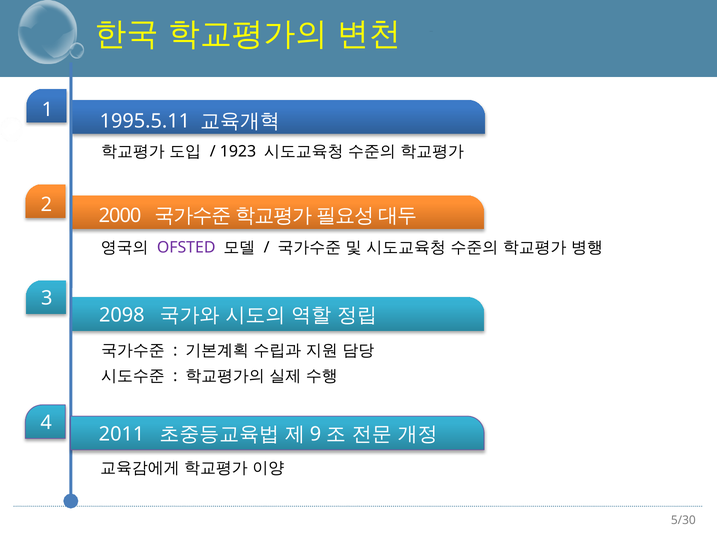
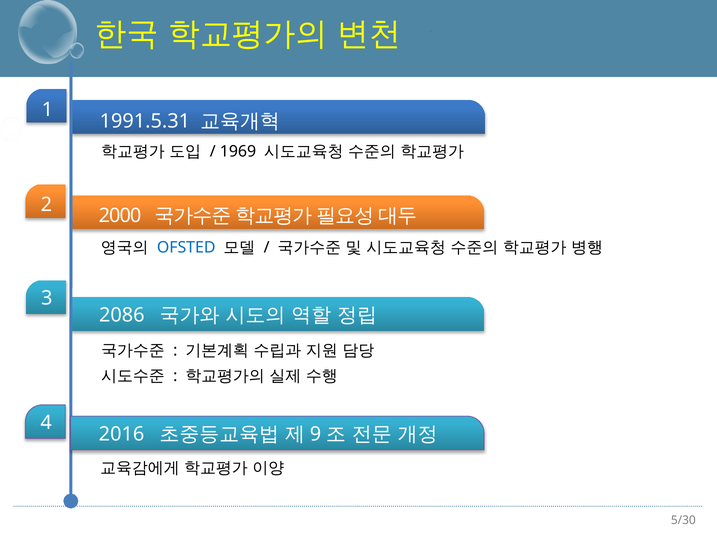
1995.5.11: 1995.5.11 -> 1991.5.31 (145, 121)
1923: 1923 -> 1969 (238, 151)
OFSTED colour: purple -> blue (186, 247)
2098: 2098 -> 2086 (122, 315)
2011: 2011 -> 2016 (122, 434)
